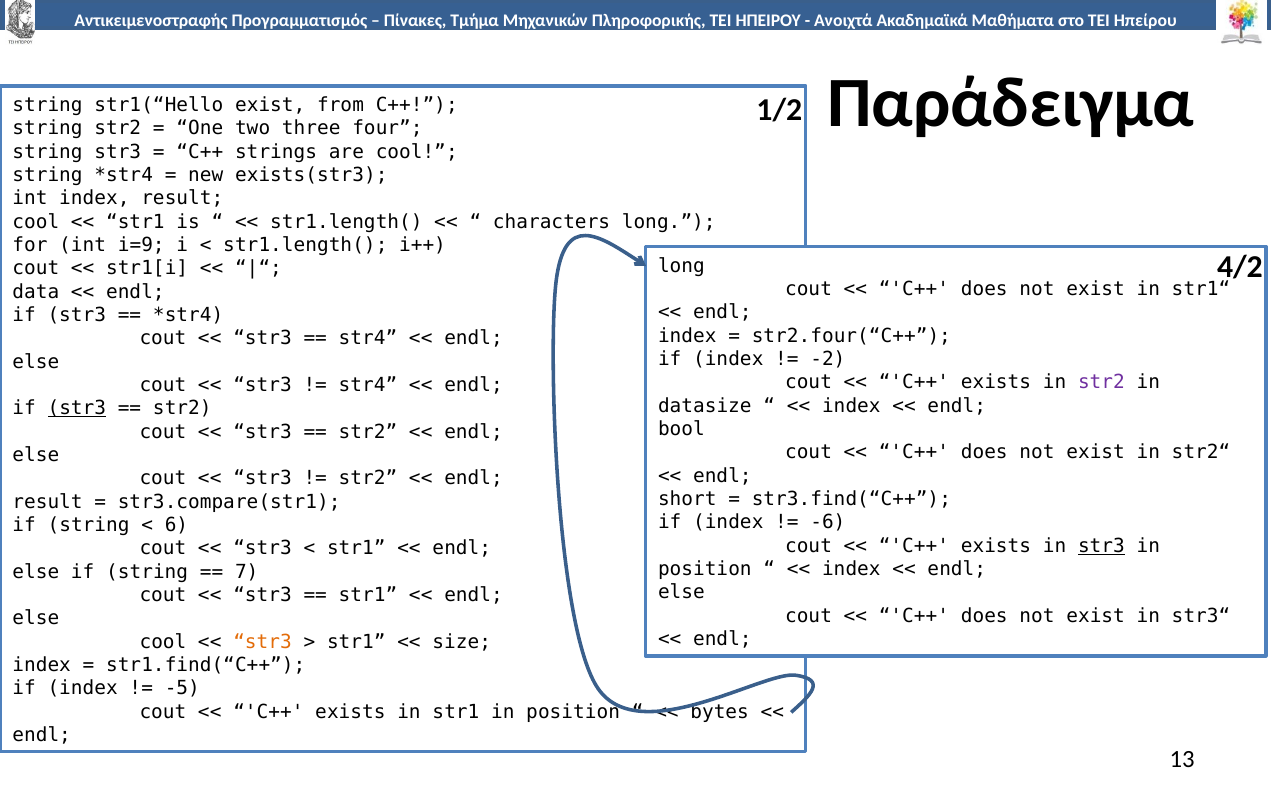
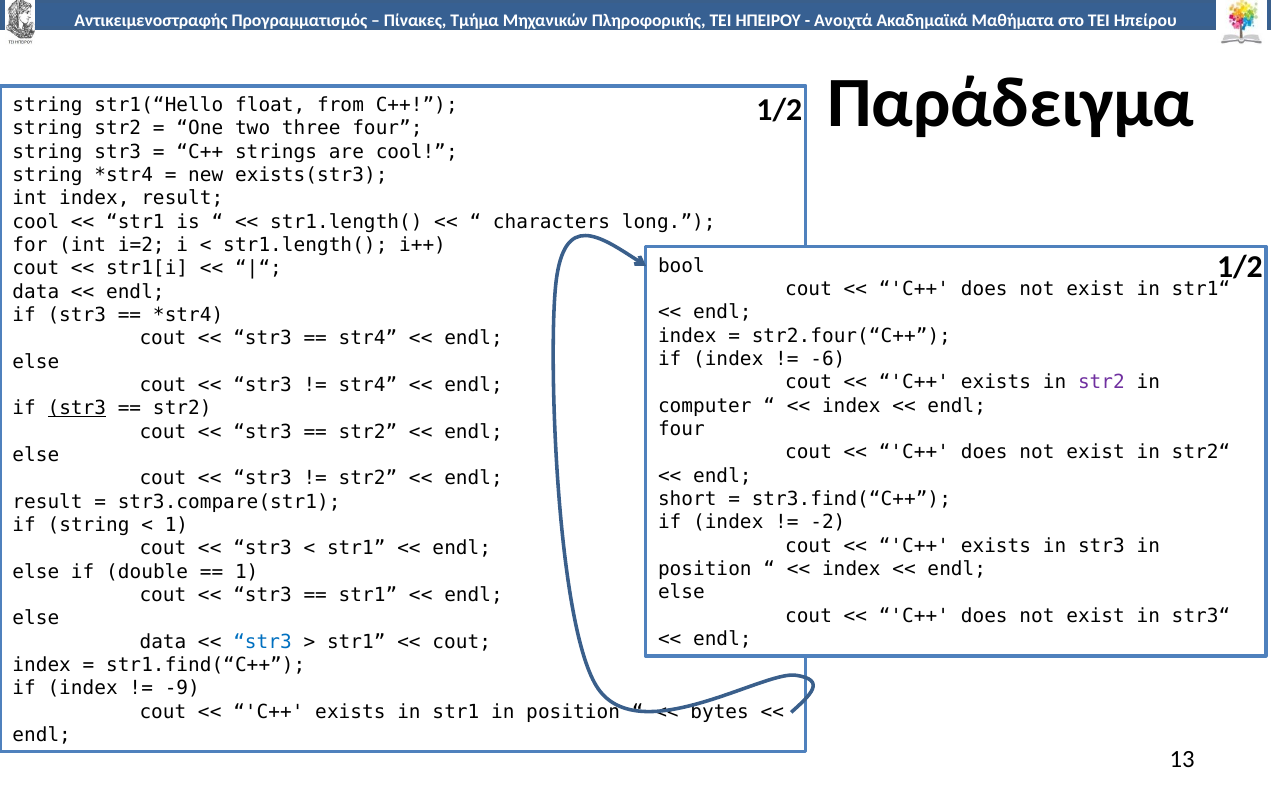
str1(“Hello exist: exist -> float (270, 105)
i=9: i=9 -> i=2 (141, 245)
4/2: 4/2 -> 1/2 (1240, 267)
long: long -> bool (681, 266)
-2: -2 -> -6 (828, 359)
datasize: datasize -> computer (705, 406)
bool: bool -> four (681, 429)
-6: -6 -> -2 (828, 522)
6: 6 -> 1 (177, 525)
str3 underline: present -> none (1101, 545)
else if string: string -> double (147, 571)
7: 7 -> 1 (247, 571)
cool: cool -> data (163, 641)
str3 colour: orange -> blue (263, 641)
size: size -> cout (462, 641)
-5: -5 -> -9 (182, 688)
